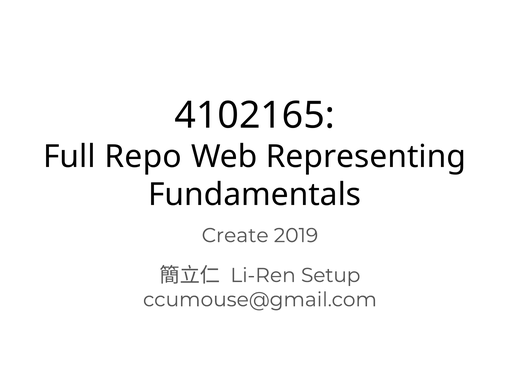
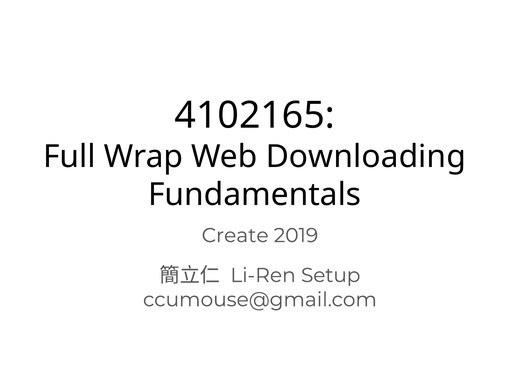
Repo: Repo -> Wrap (143, 157)
Representing: Representing -> Downloading (366, 157)
